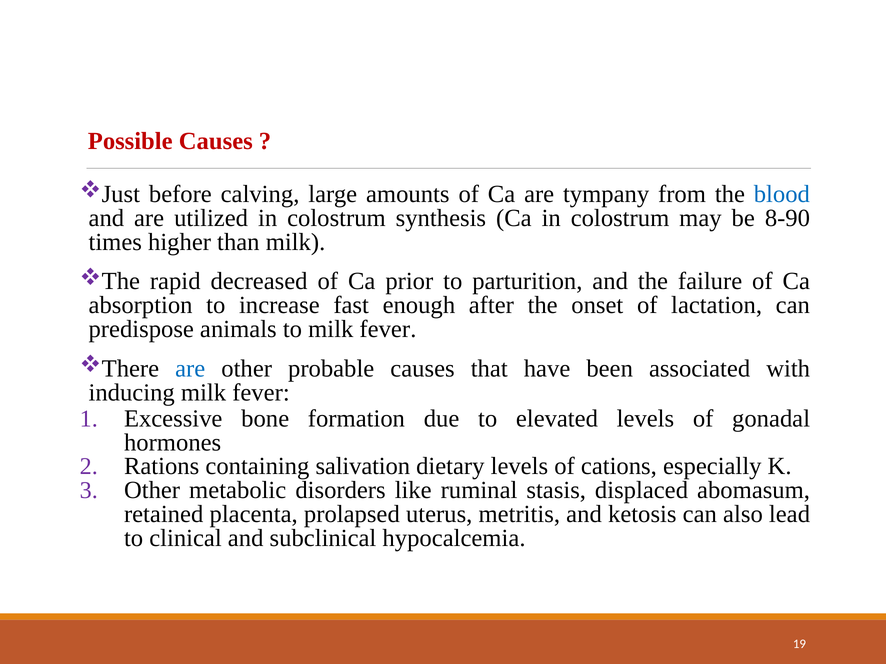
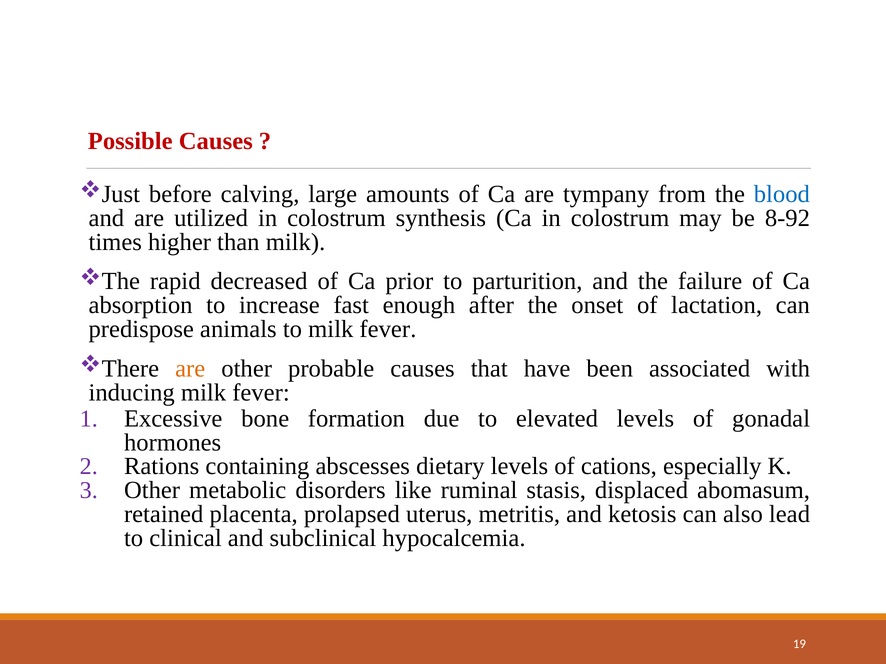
8-90: 8-90 -> 8-92 (787, 218)
are colour: blue -> orange (190, 369)
salivation: salivation -> abscesses (363, 467)
